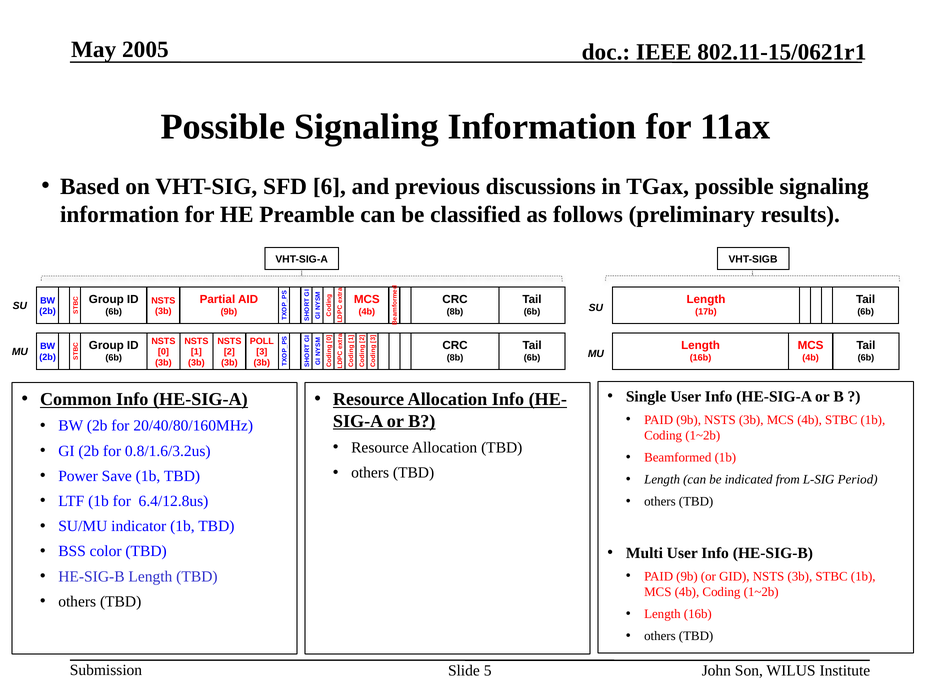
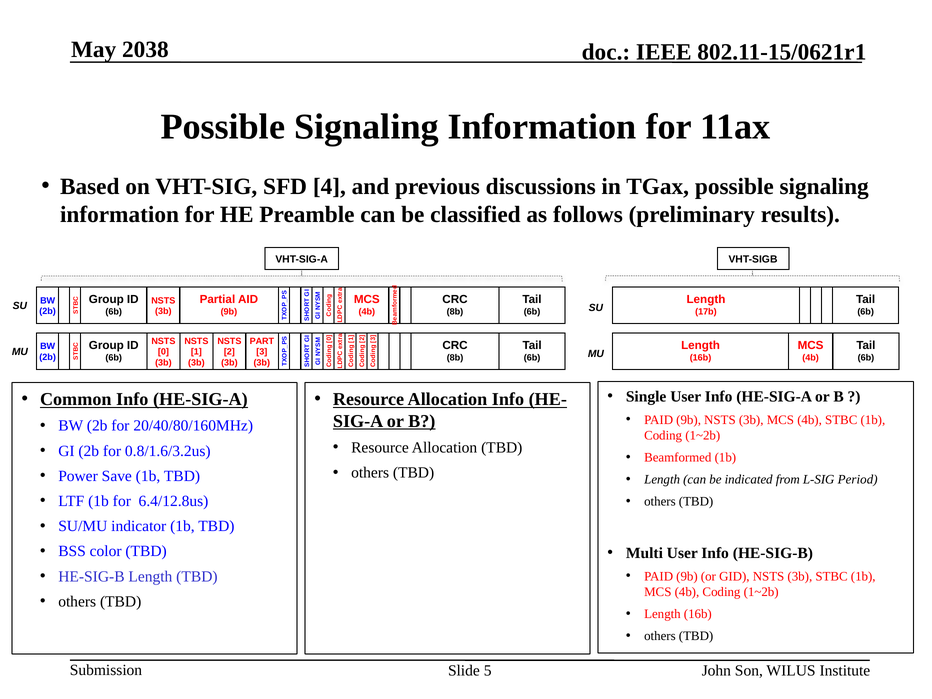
2005: 2005 -> 2038 (145, 49)
6: 6 -> 4 (329, 186)
POLL: POLL -> PART (262, 341)
